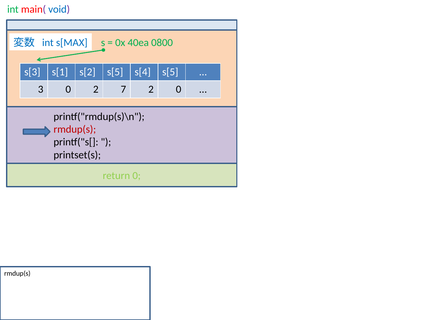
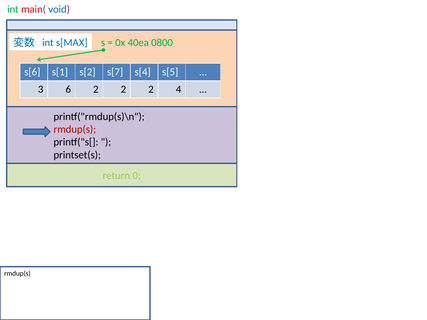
s[3: s[3 -> s[6 (32, 72)
s[2 s[5: s[5 -> s[7 (115, 72)
3 0: 0 -> 6 (68, 89)
7: 7 -> 2 (123, 89)
2 0: 0 -> 4 (179, 89)
